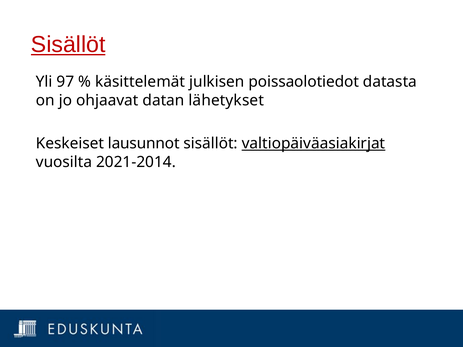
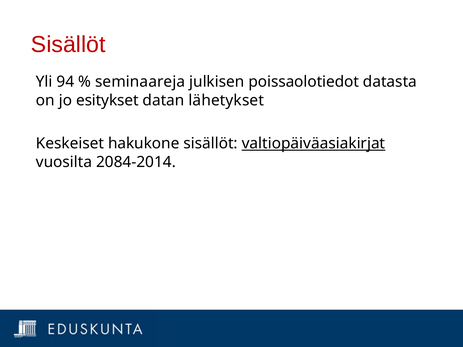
Sisällöt underline: present -> none (68, 45)
97: 97 -> 94 (65, 82)
käsittelemät: käsittelemät -> seminaareja (140, 82)
ohjaavat: ohjaavat -> esitykset (107, 100)
lausunnot: lausunnot -> hakukone (144, 144)
2021-2014: 2021-2014 -> 2084-2014 (136, 162)
